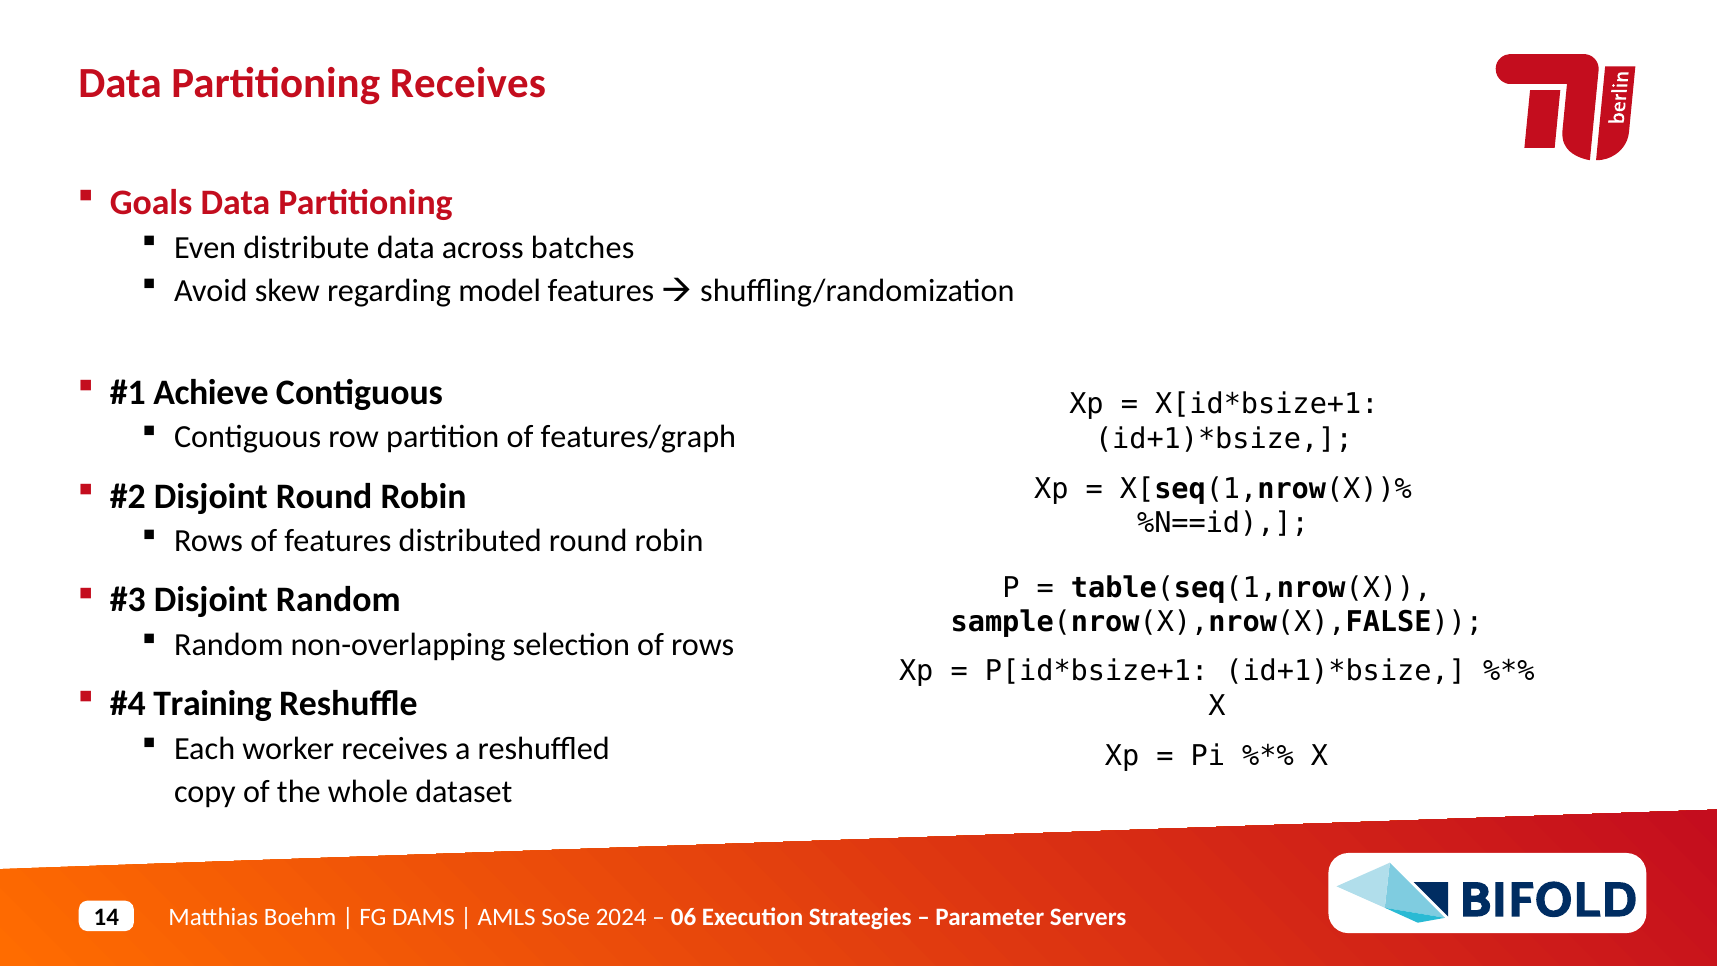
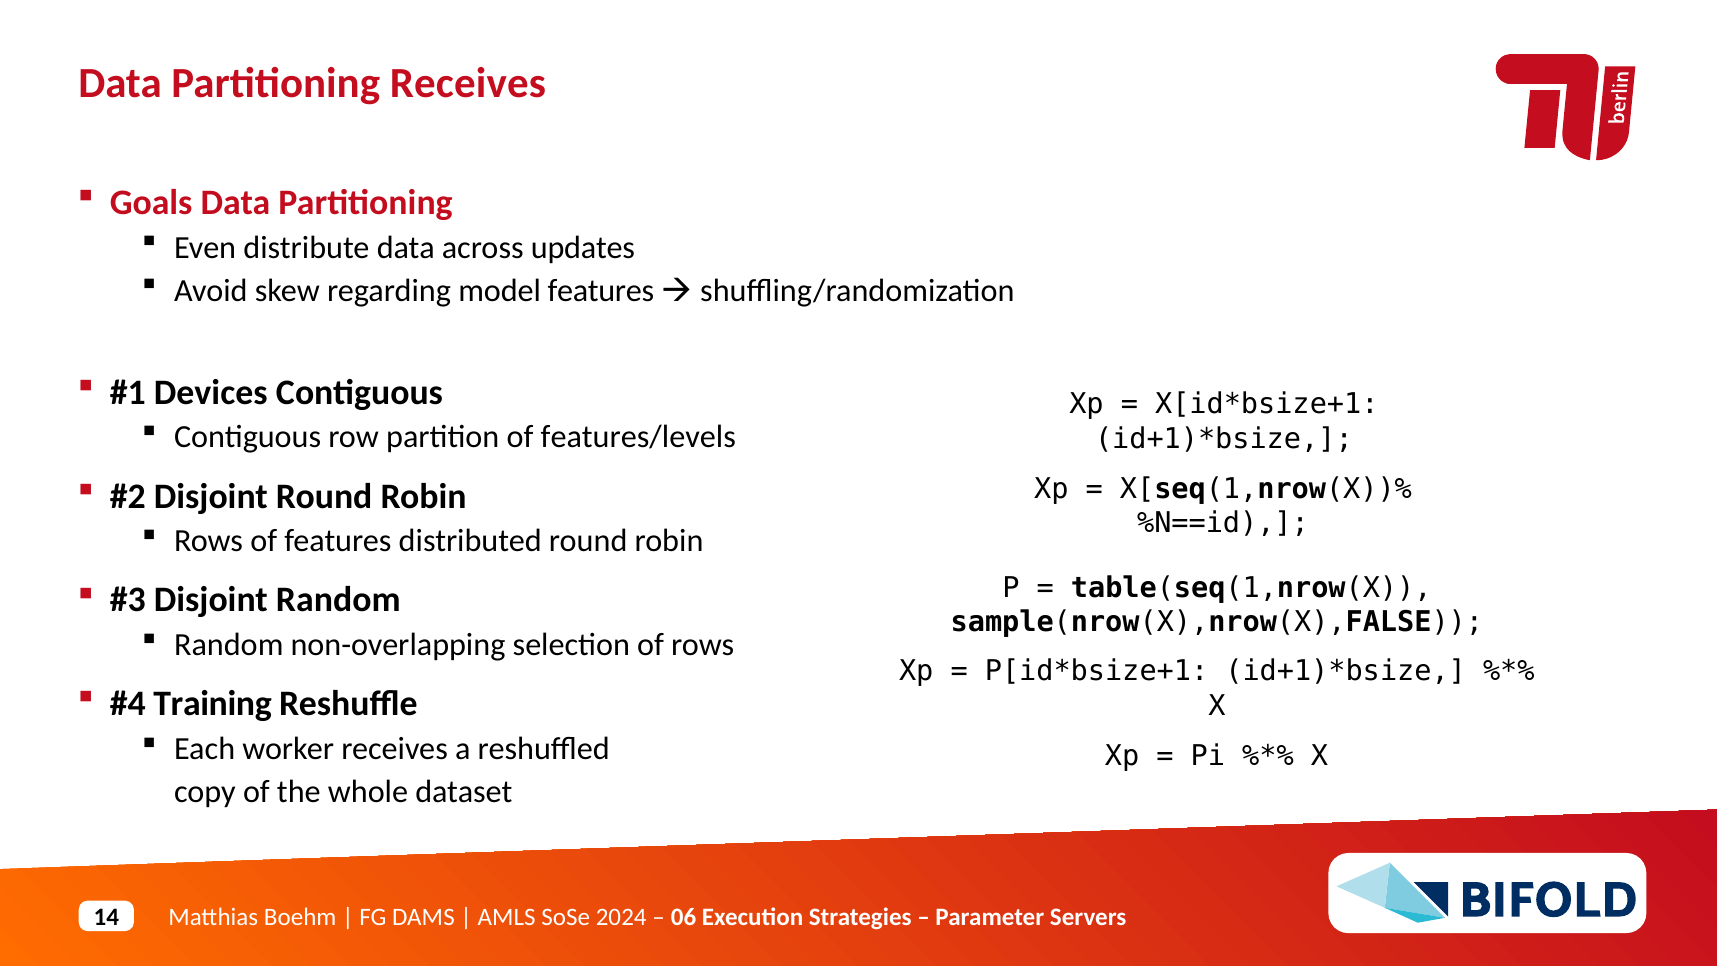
batches: batches -> updates (583, 248)
Achieve: Achieve -> Devices (211, 392)
features/graph: features/graph -> features/levels (638, 437)
